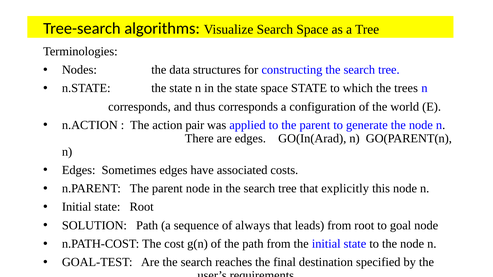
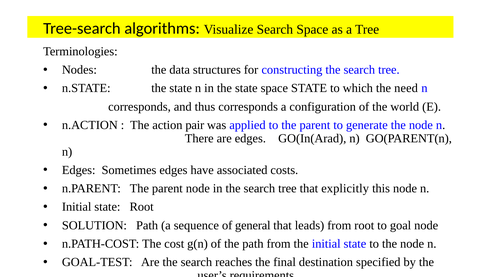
trees: trees -> need (406, 88)
always: always -> general (253, 226)
